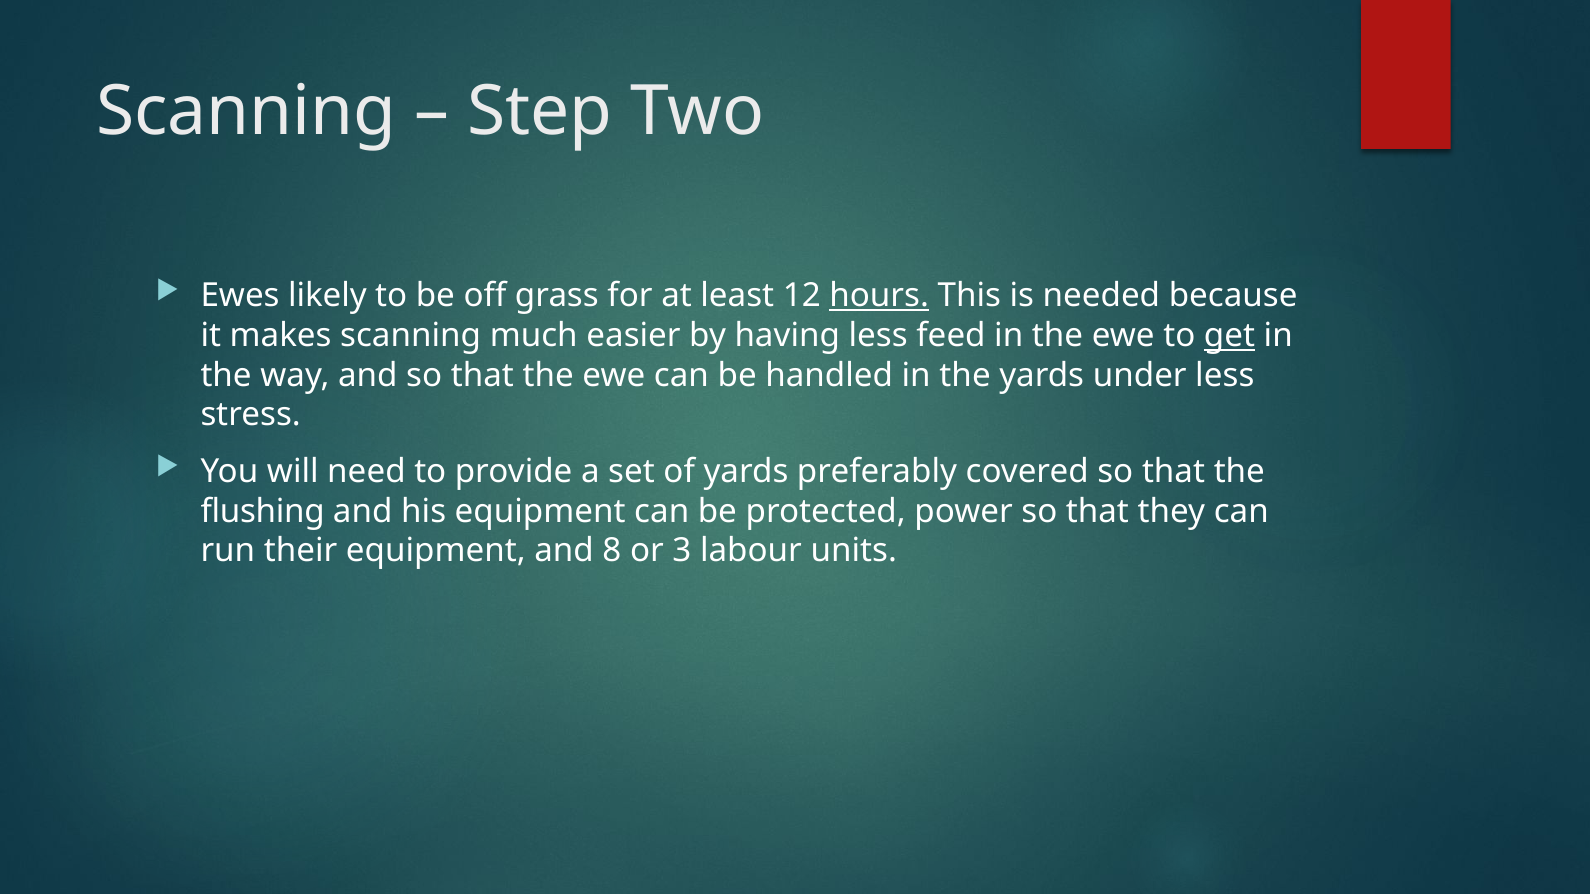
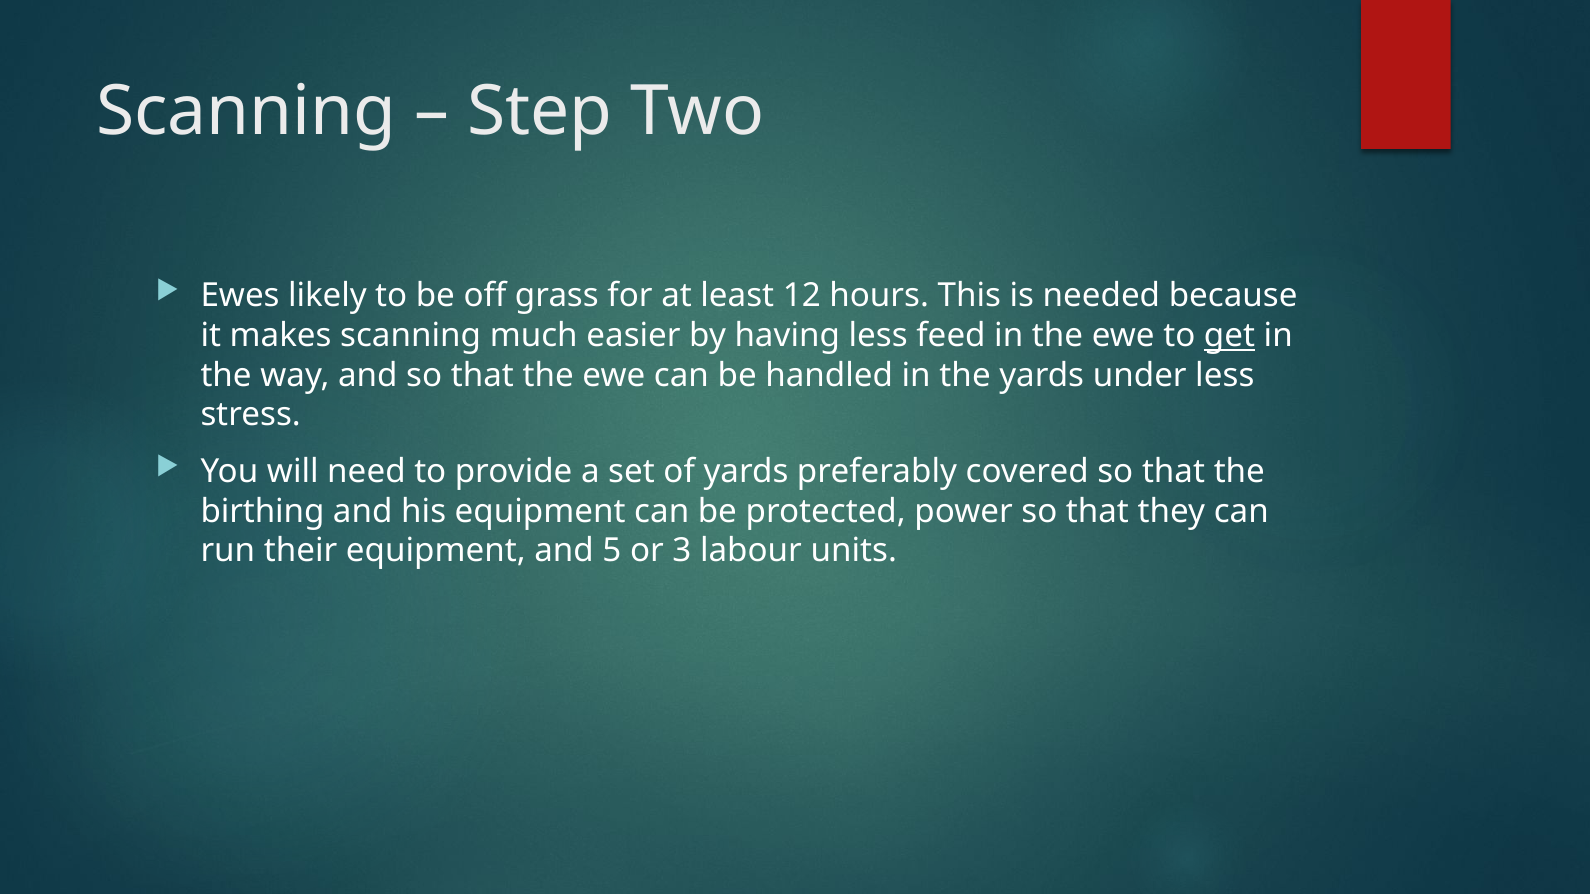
hours underline: present -> none (879, 296)
flushing: flushing -> birthing (262, 511)
8: 8 -> 5 (612, 551)
